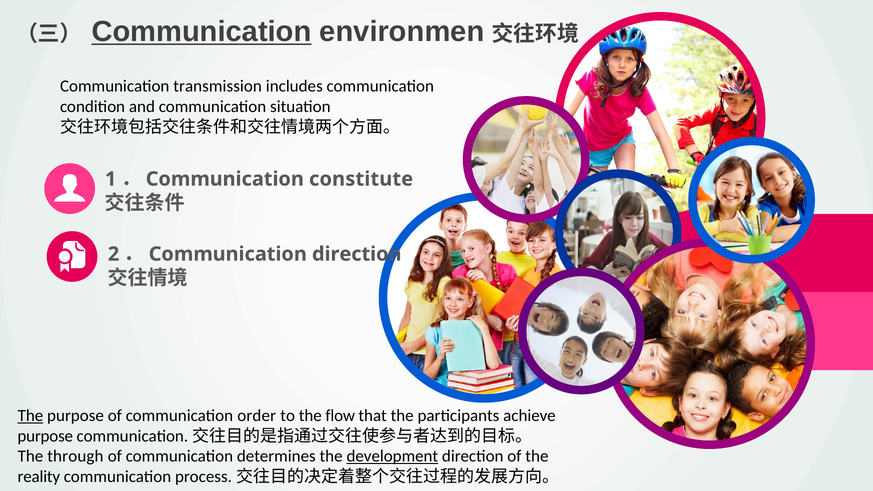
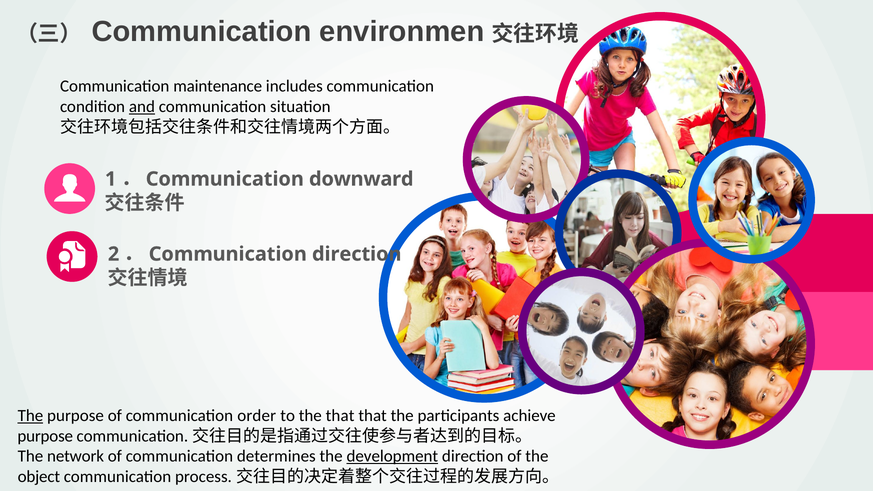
Communication underline: present -> none (202, 32)
transmission: transmission -> maintenance (218, 86)
and underline: none -> present (142, 107)
constitute: constitute -> downward (361, 179)
the flow: flow -> that (340, 416)
through: through -> network (76, 456)
reality: reality -> object (39, 477)
